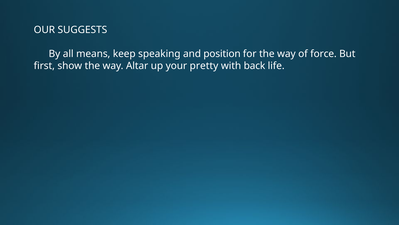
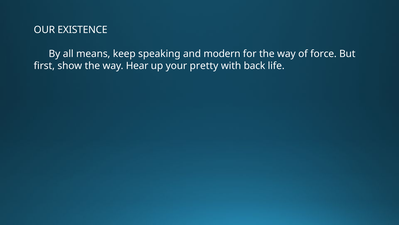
SUGGESTS: SUGGESTS -> EXISTENCE (82, 30)
position: position -> modern (222, 54)
Altar: Altar -> Hear (137, 66)
